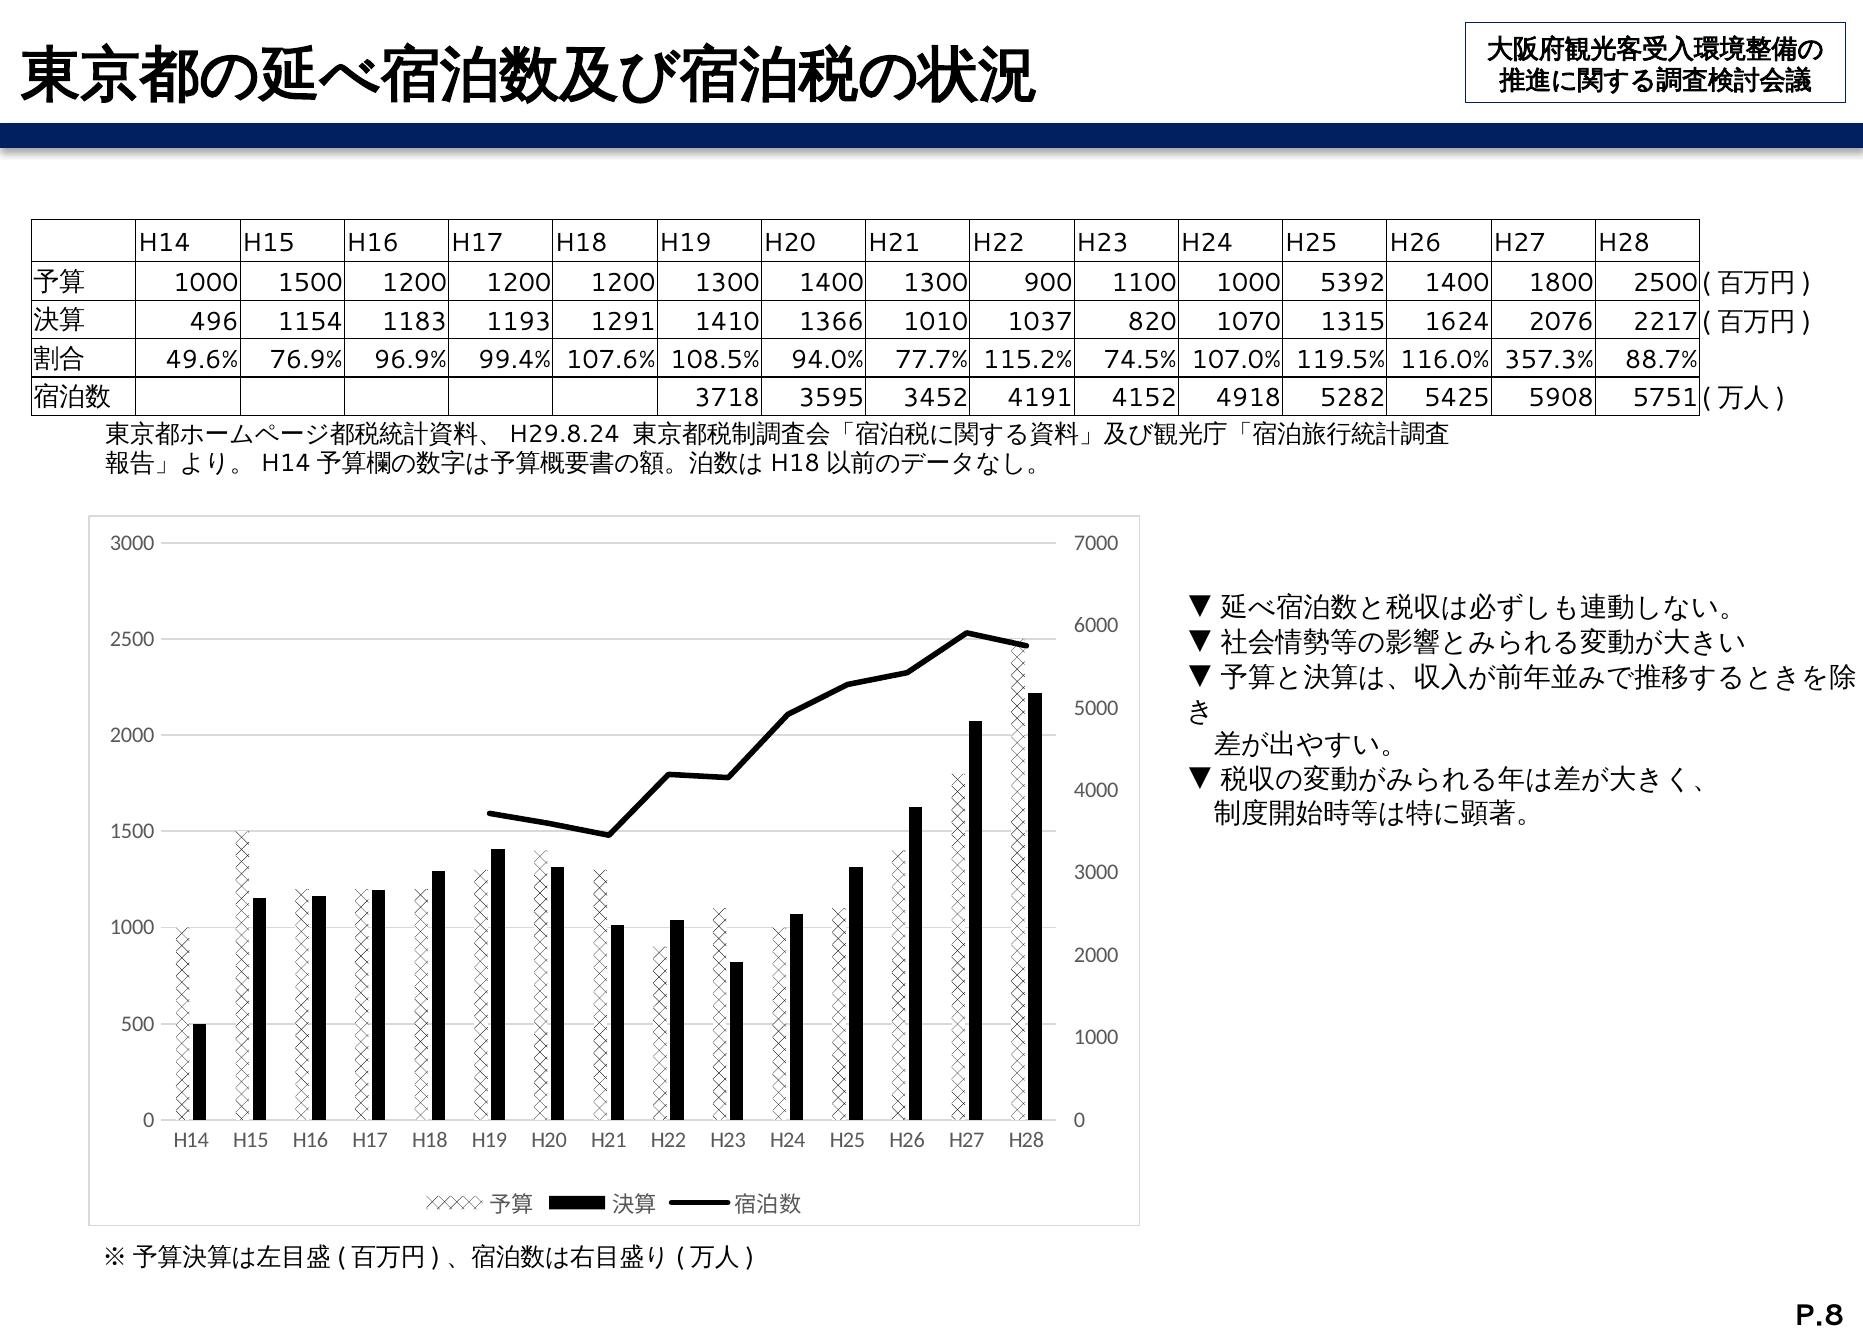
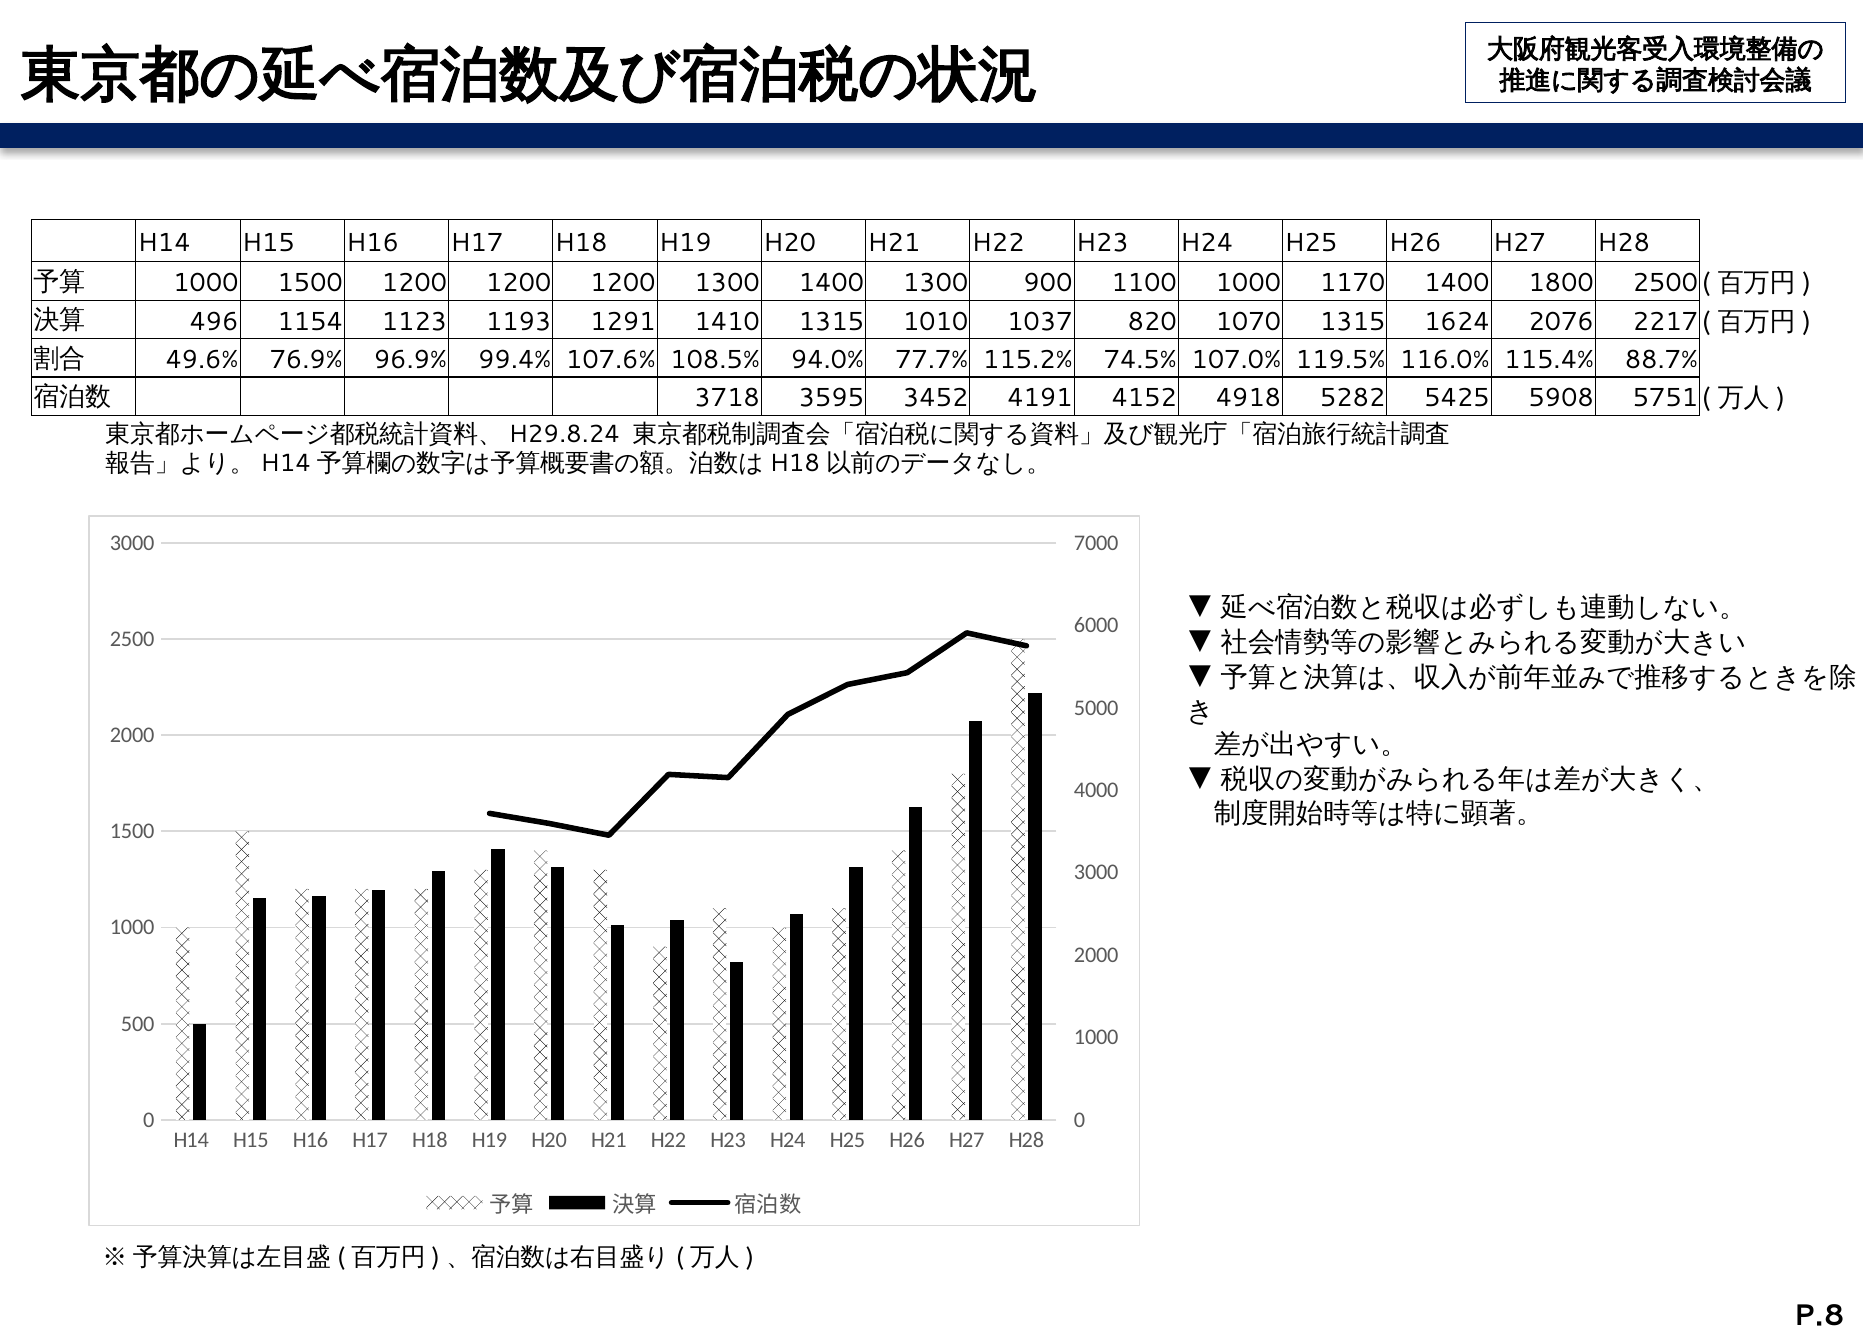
5392: 5392 -> 1170 (1353, 283)
1183: 1183 -> 1123 (414, 322)
1410 1366: 1366 -> 1315 (831, 322)
357.3%: 357.3% -> 115.4% (1549, 360)
